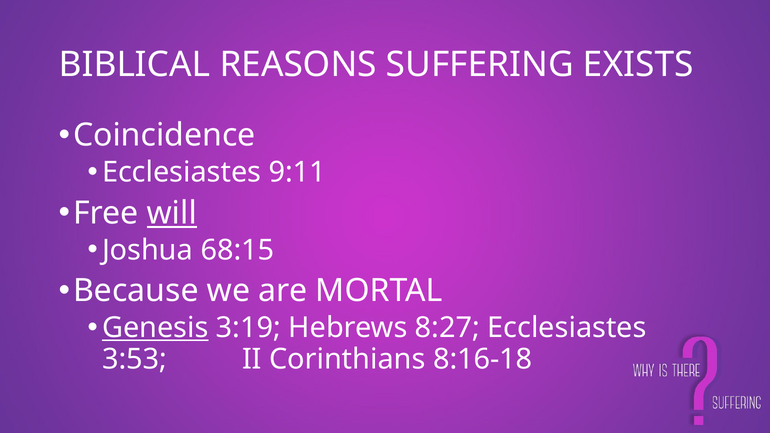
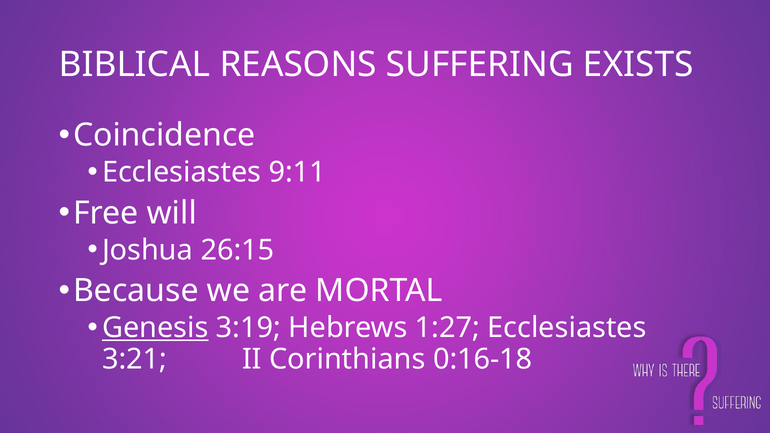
will underline: present -> none (172, 213)
68:15: 68:15 -> 26:15 (237, 250)
8:27: 8:27 -> 1:27 (447, 328)
3:53: 3:53 -> 3:21 (134, 359)
8:16-18: 8:16-18 -> 0:16-18 (483, 359)
